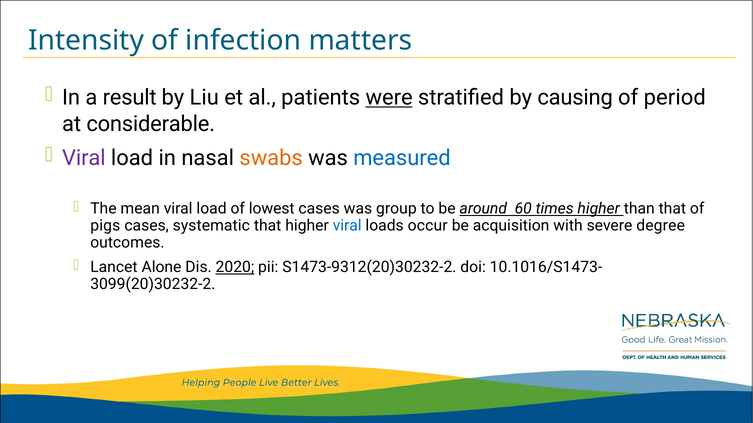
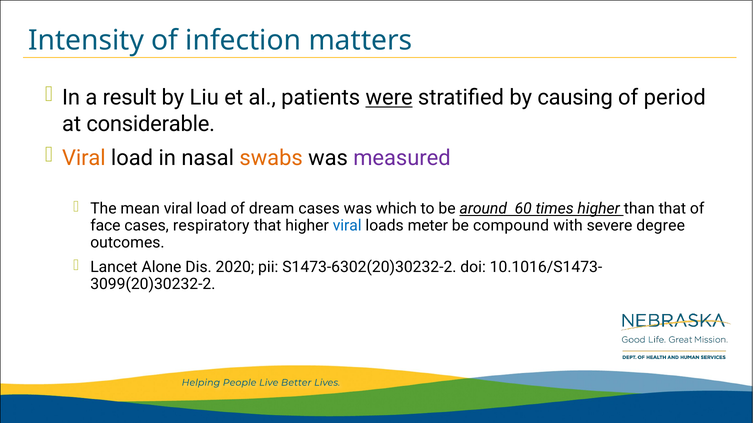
Viral colour: purple -> orange (84, 158)
measured colour: blue -> purple (402, 158)
lowest: lowest -> dream (272, 209)
group: group -> which (396, 209)
pigs: pigs -> face (105, 226)
systematic: systematic -> respiratory (211, 226)
occur: occur -> meter (428, 226)
acquisition: acquisition -> compound (511, 226)
2020 underline: present -> none (235, 268)
S1473-9312(20)30232-2: S1473-9312(20)30232-2 -> S1473-6302(20)30232-2 (369, 268)
